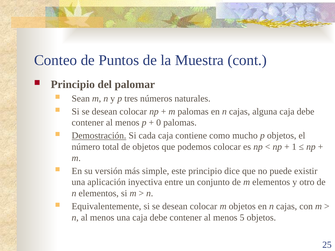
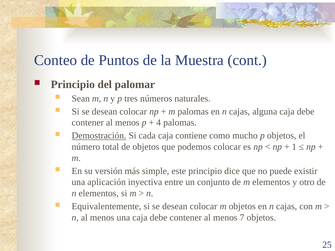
0: 0 -> 4 (159, 123)
5: 5 -> 7 (242, 218)
